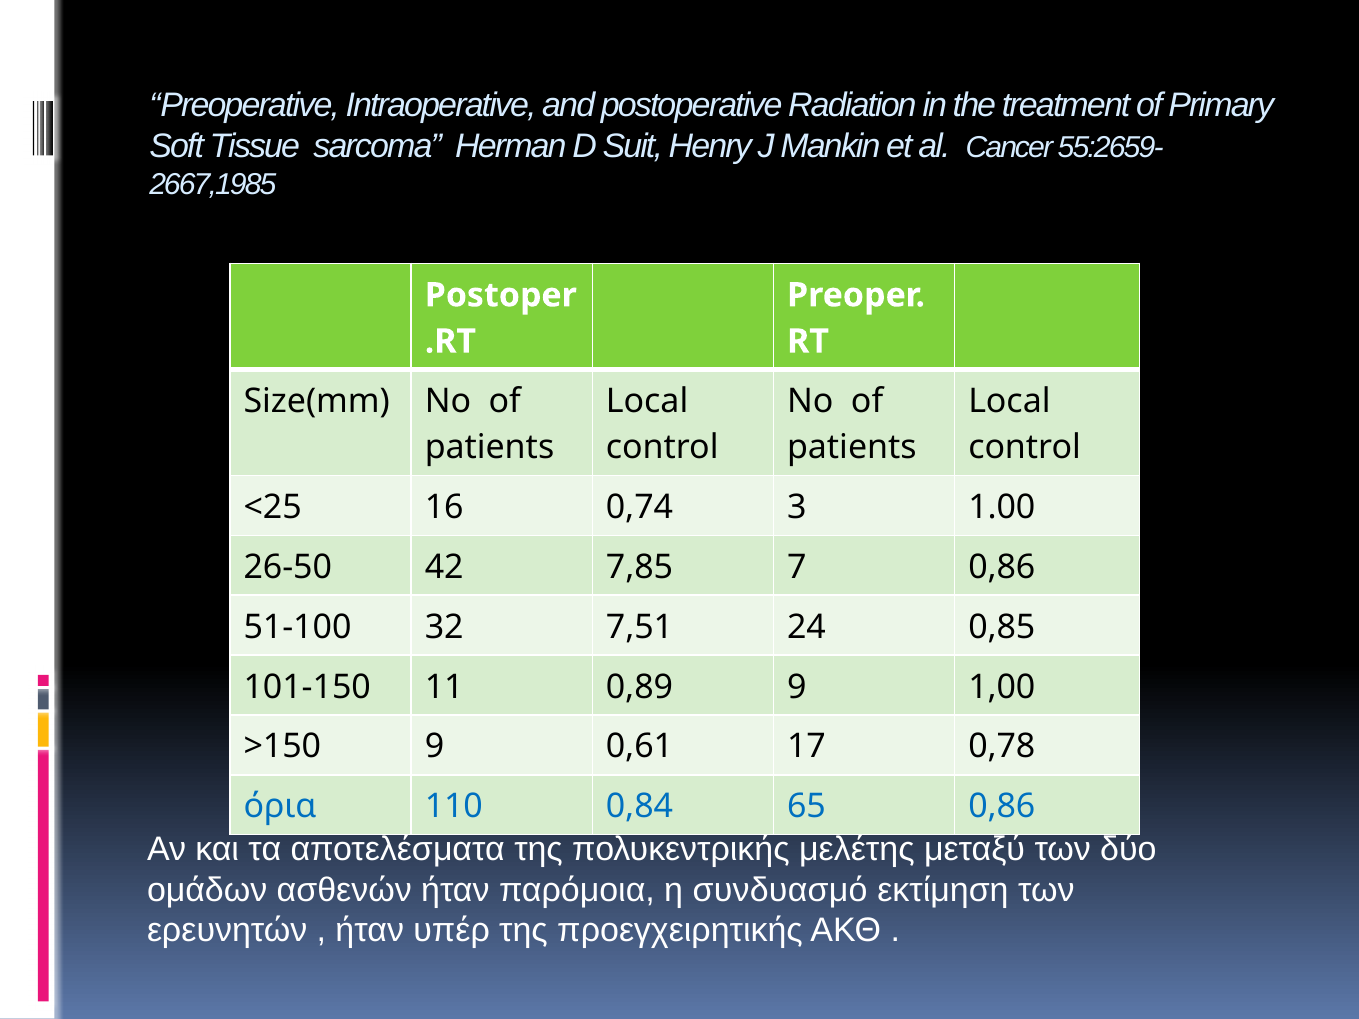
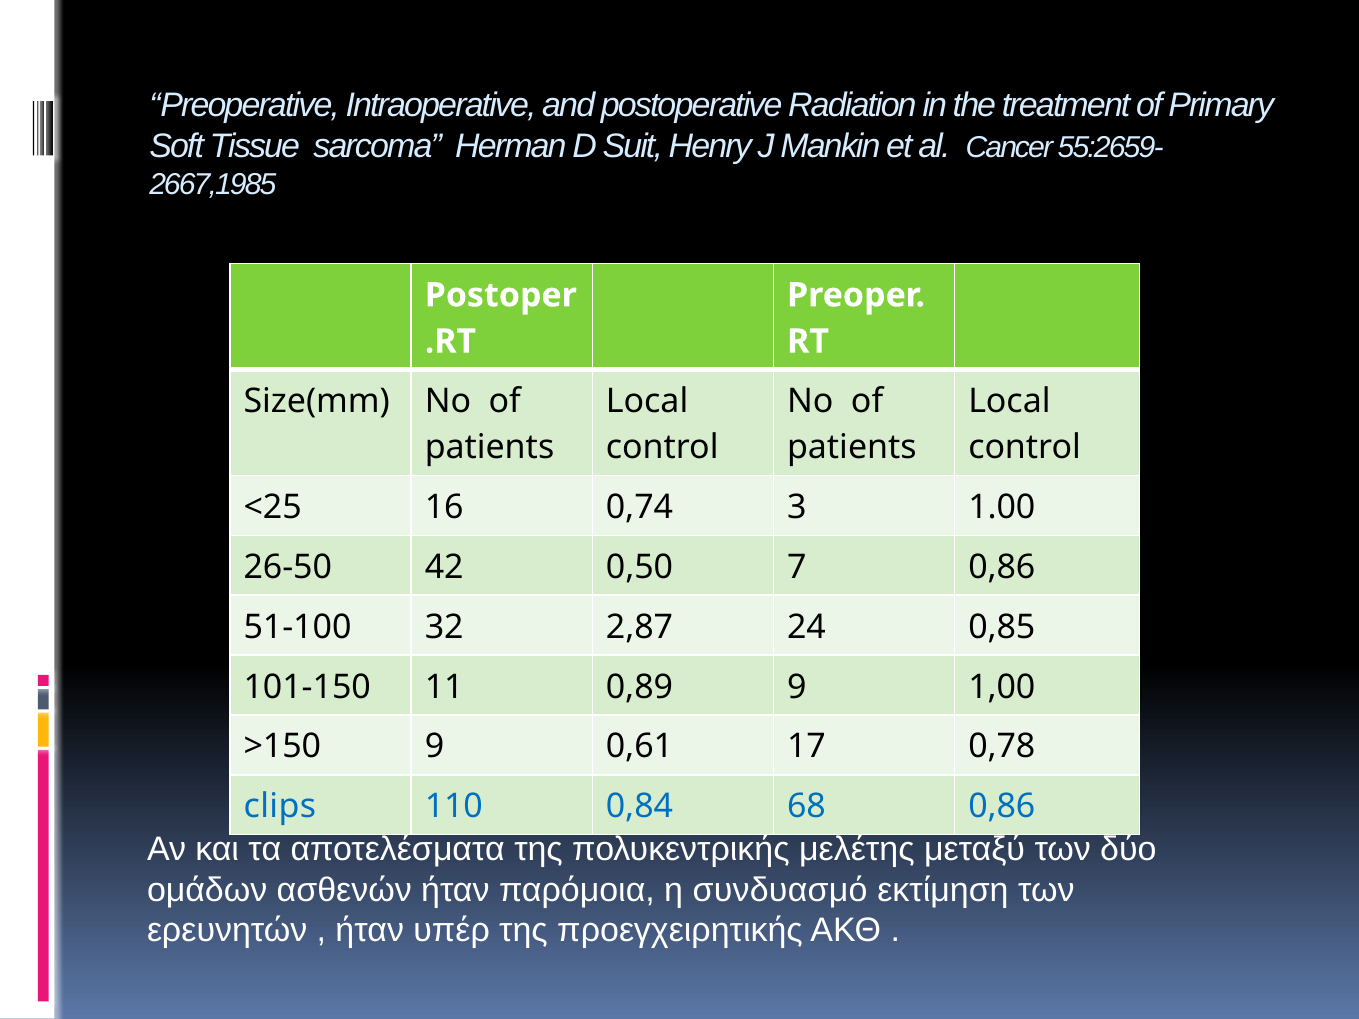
7,85: 7,85 -> 0,50 (640, 567)
7,51: 7,51 -> 2,87 (640, 627)
όρια: όρια -> clips (280, 807)
65: 65 -> 68 (806, 807)
